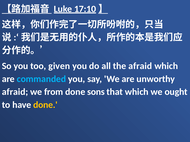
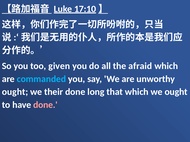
afraid: afraid -> ought (15, 92)
from: from -> their (54, 92)
sons: sons -> long (96, 92)
done colour: yellow -> pink (45, 105)
